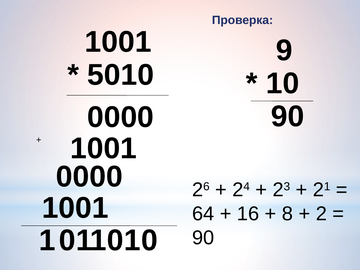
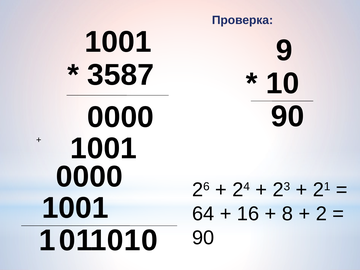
5010: 5010 -> 3587 (121, 75)
